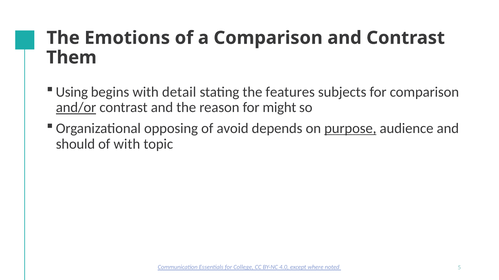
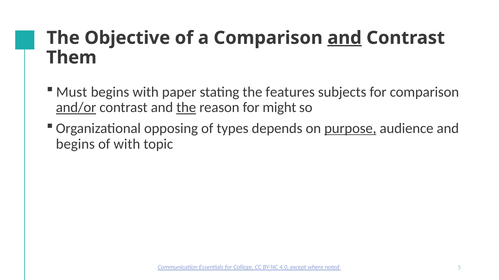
Emotions: Emotions -> Objective (127, 38)
and underline: none -> present (345, 38)
Using: Using -> Must (72, 92)
detail: detail -> paper (179, 92)
the underline: none -> present (186, 108)
avoid: avoid -> types (233, 129)
should: should -> begins (75, 144)
